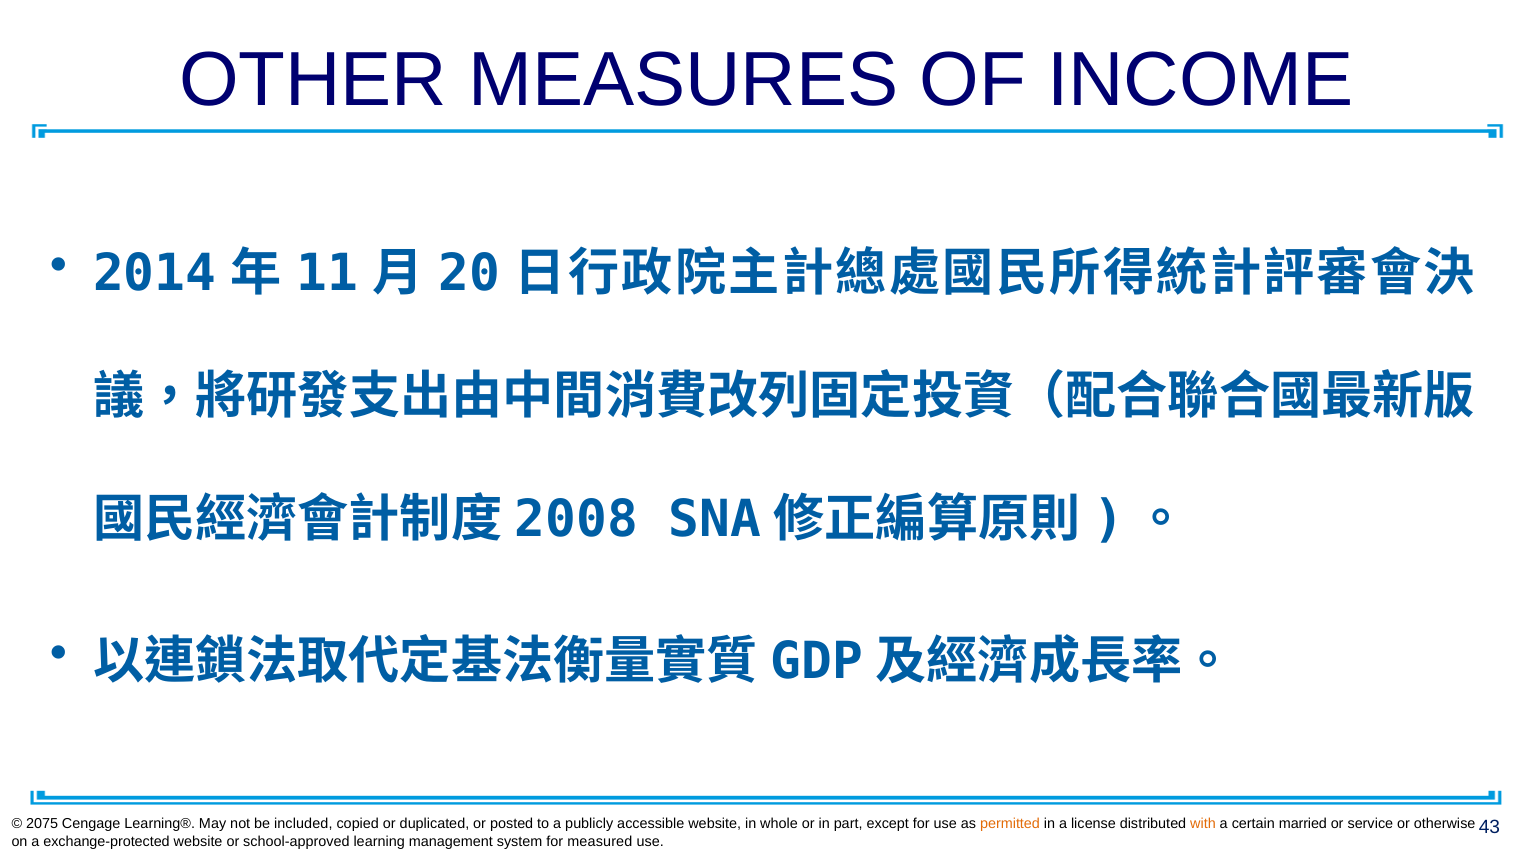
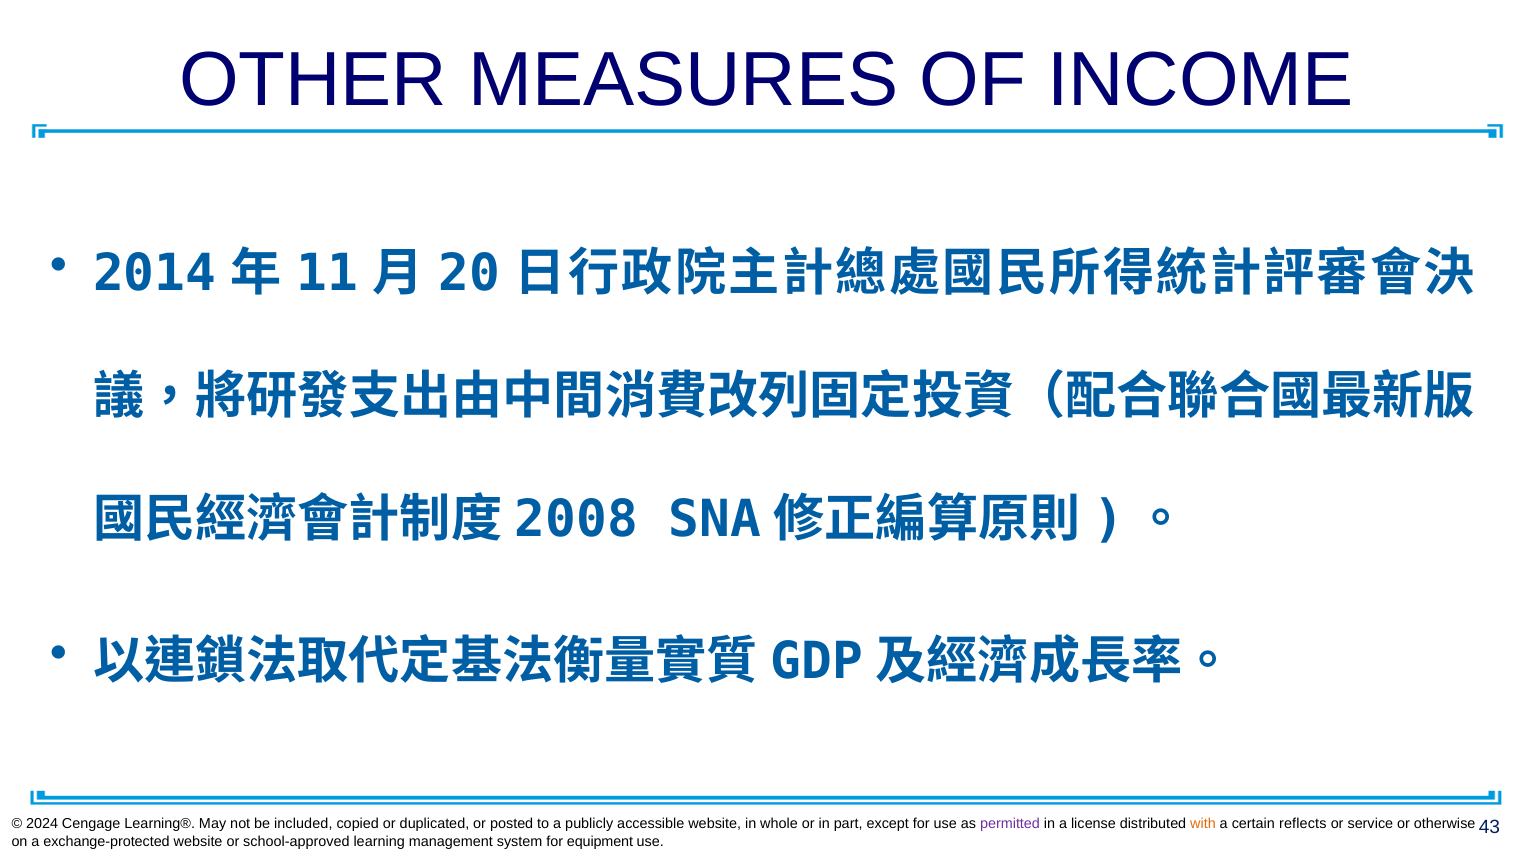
2075: 2075 -> 2024 (42, 824)
permitted colour: orange -> purple (1010, 824)
married: married -> reflects (1303, 824)
measured: measured -> equipment (600, 841)
